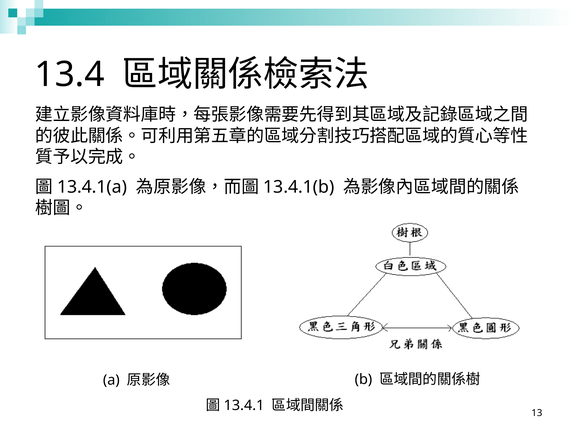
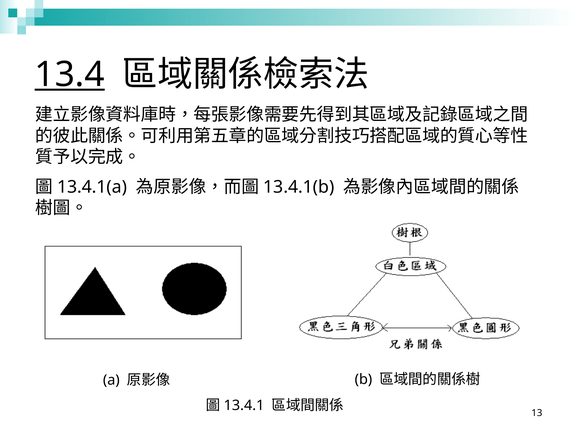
13.4 underline: none -> present (70, 75)
